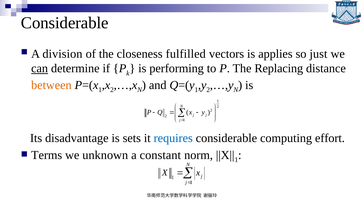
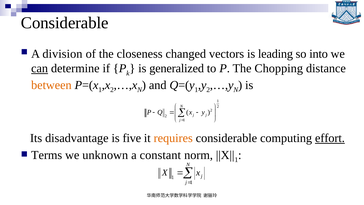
fulfilled: fulfilled -> changed (186, 54)
applies: applies -> leading (275, 54)
just: just -> into (319, 54)
performing: performing -> generalized (177, 68)
Replacing: Replacing -> Chopping (279, 68)
sets: sets -> five (132, 138)
requires colour: blue -> orange (173, 138)
effort underline: none -> present (330, 138)
